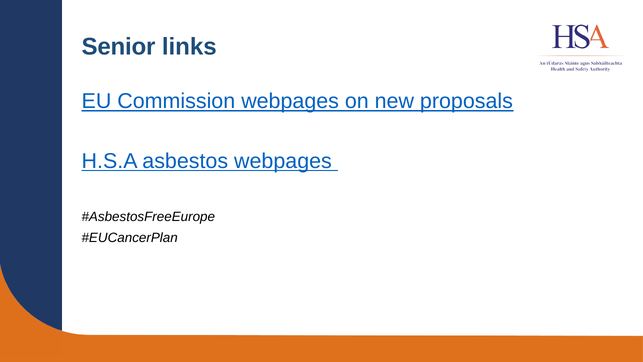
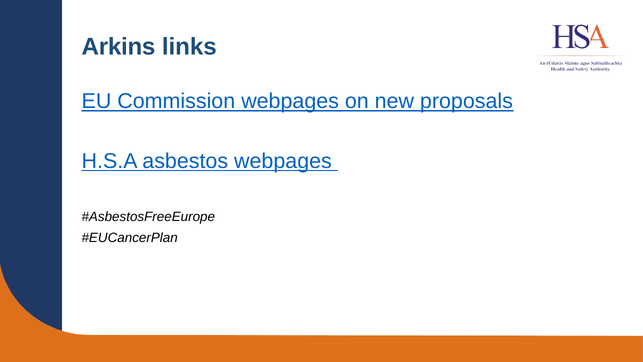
Senior: Senior -> Arkins (119, 47)
